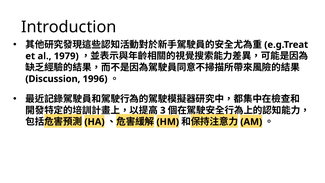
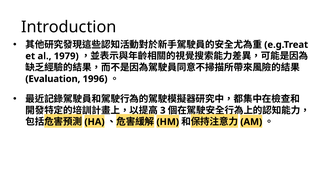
Discussion: Discussion -> Evaluation (53, 79)
